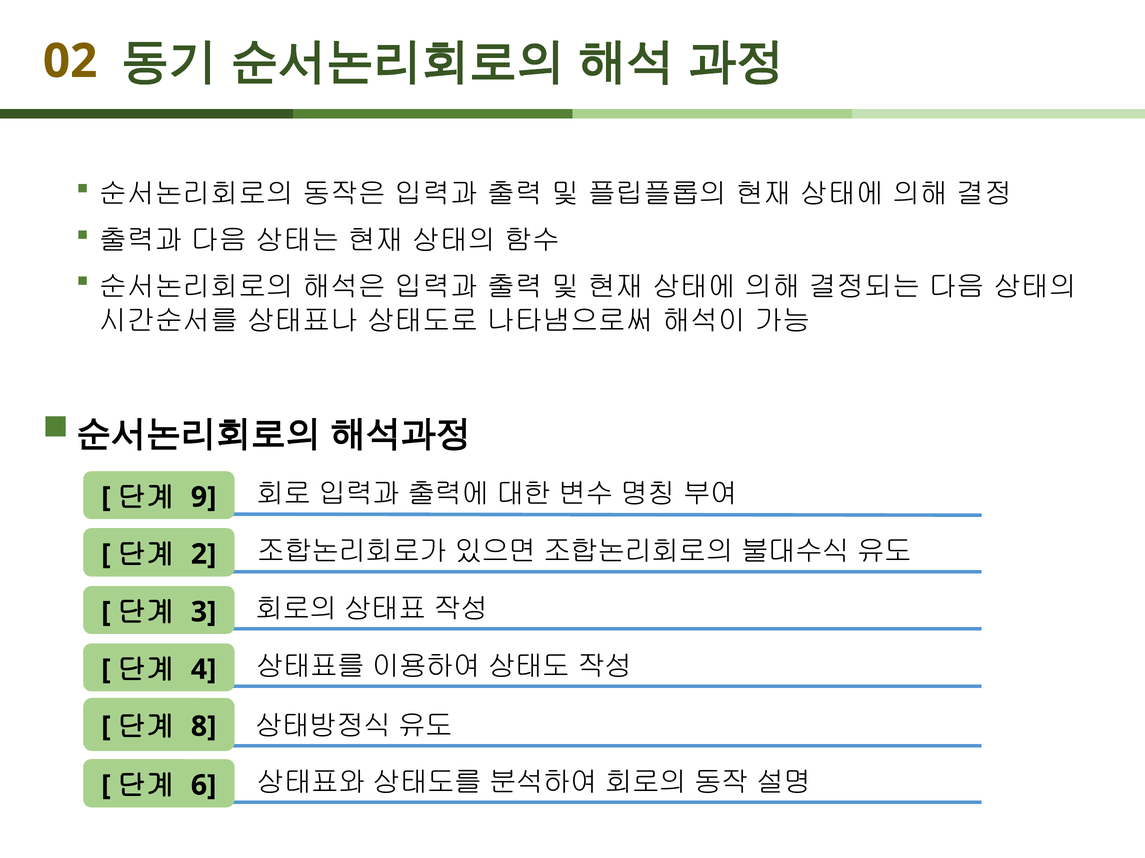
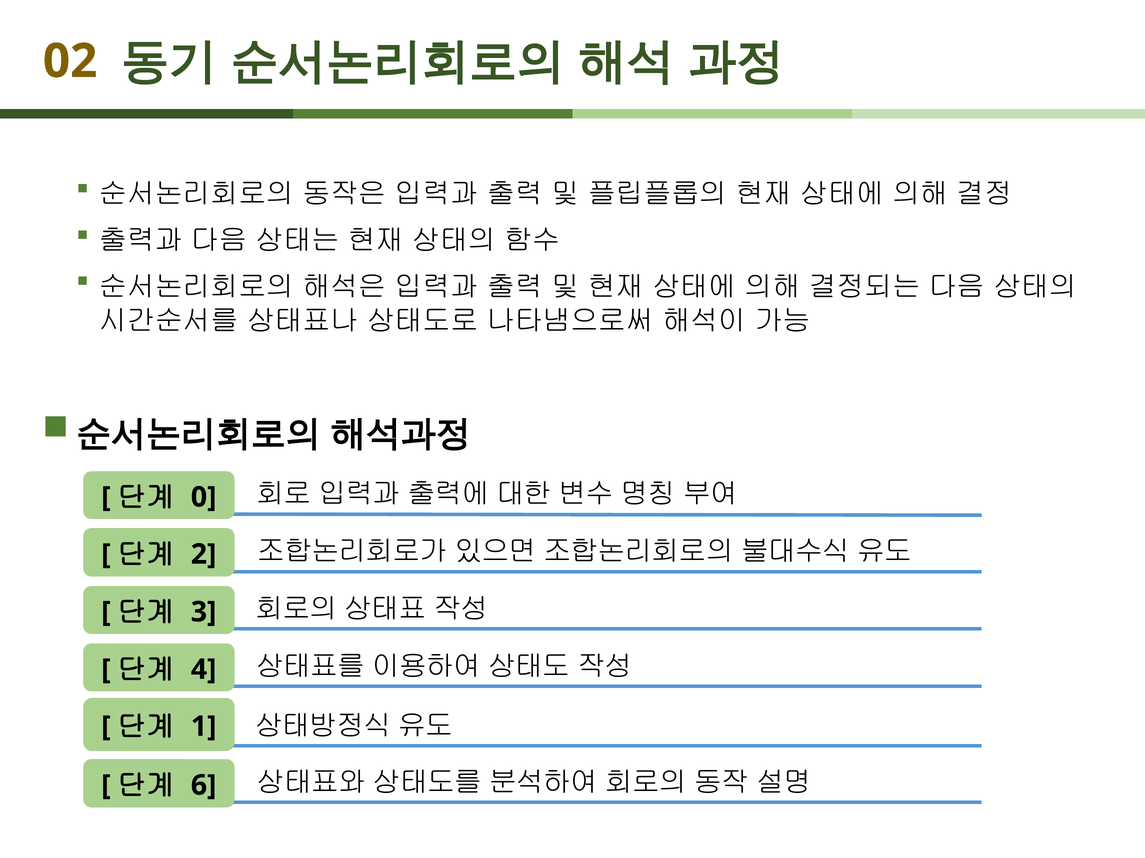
9: 9 -> 0 (204, 498)
8: 8 -> 1 (204, 727)
